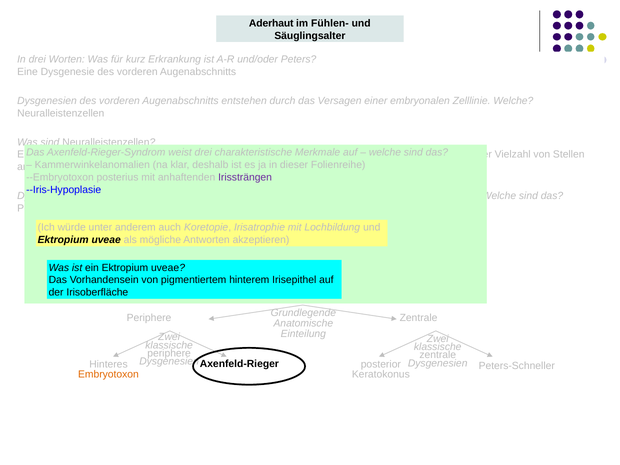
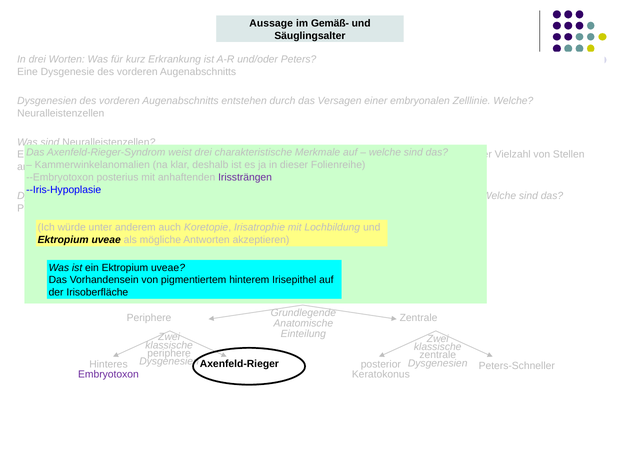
Aderhaut: Aderhaut -> Aussage (271, 23)
Fühlen-: Fühlen- -> Gemäß- (330, 23)
Embryotoxon colour: orange -> purple (108, 374)
